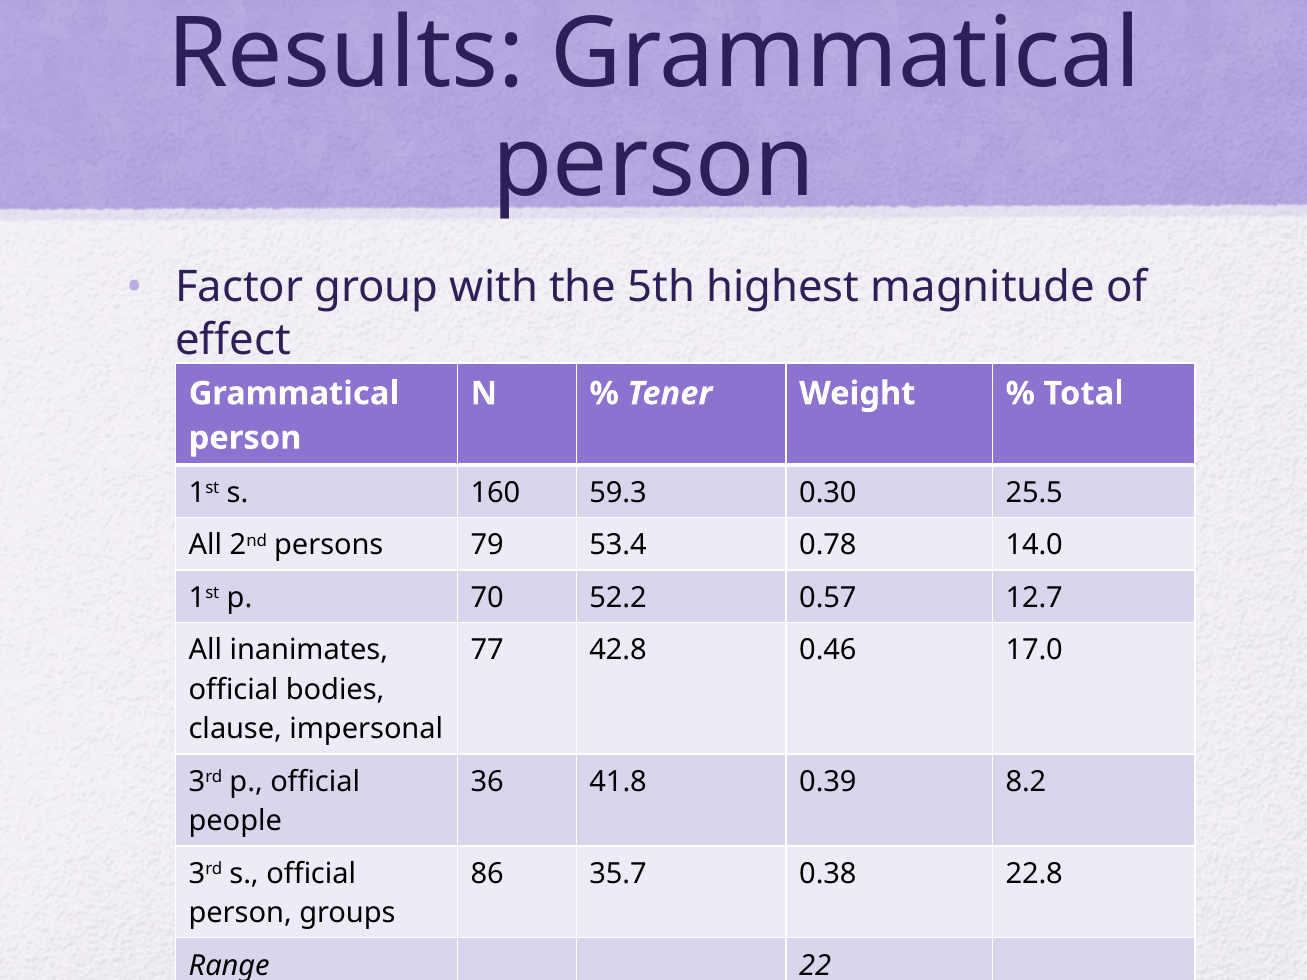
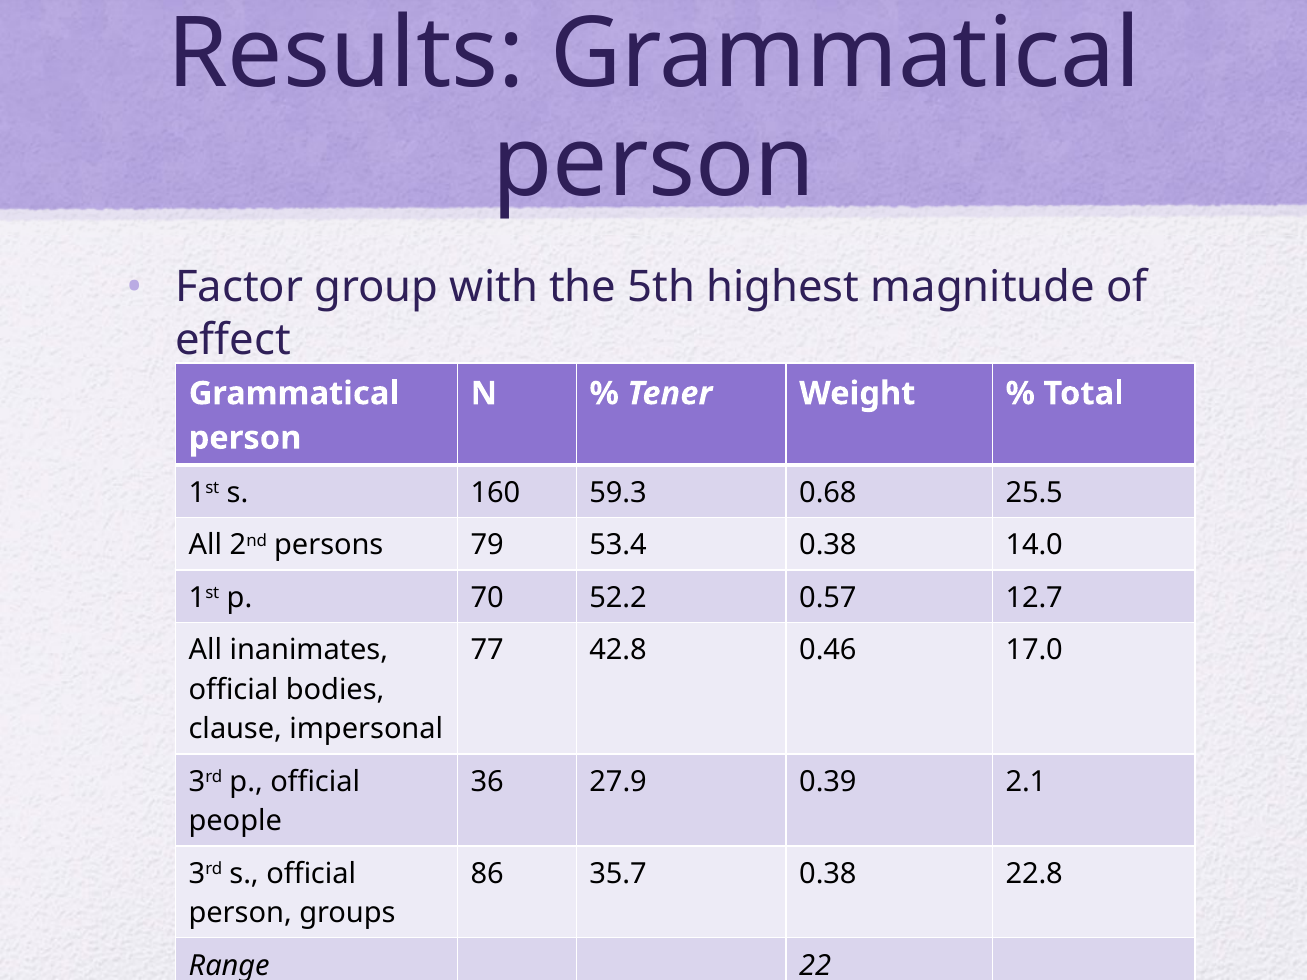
0.30: 0.30 -> 0.68 (828, 493)
53.4 0.78: 0.78 -> 0.38 (828, 545)
41.8: 41.8 -> 27.9 (618, 782)
8.2: 8.2 -> 2.1 (1026, 782)
